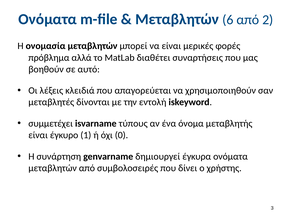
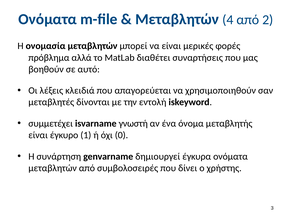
6: 6 -> 4 (228, 20)
τύπους: τύπους -> γνωστή (133, 124)
